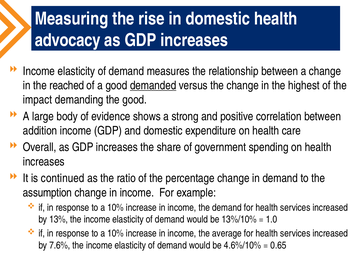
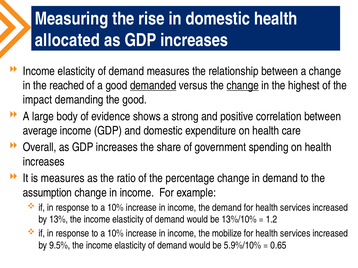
advocacy: advocacy -> allocated (67, 40)
change underline: none -> present (243, 86)
addition: addition -> average (40, 131)
is continued: continued -> measures (63, 179)
1.0: 1.0 -> 1.2 (272, 220)
average: average -> mobilize (227, 234)
7.6%: 7.6% -> 9.5% (60, 246)
4.6%/10%: 4.6%/10% -> 5.9%/10% (243, 246)
